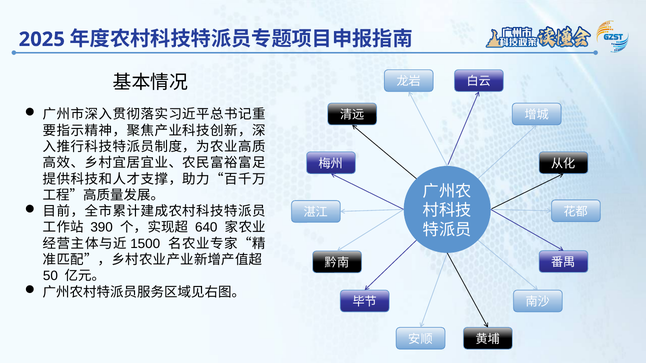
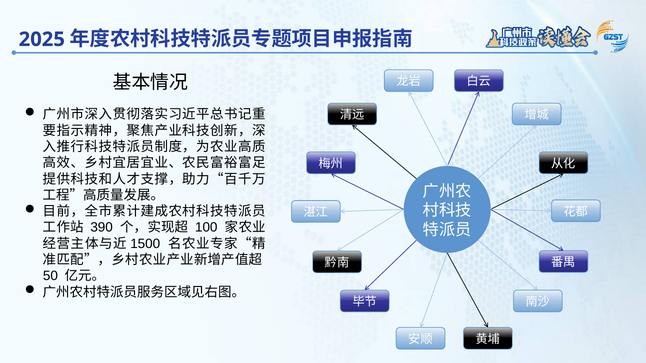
640: 640 -> 100 (206, 228)
